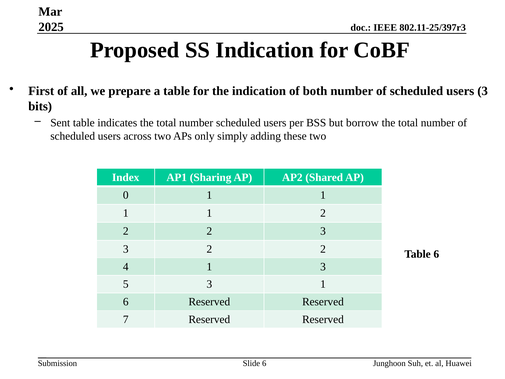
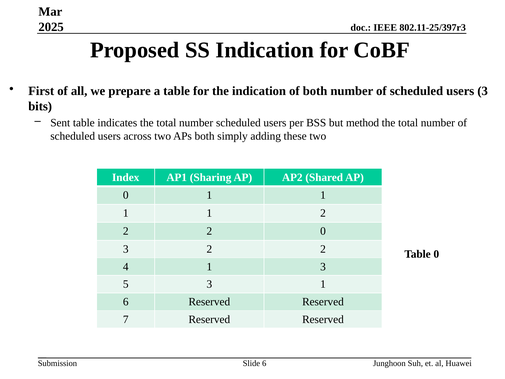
borrow: borrow -> method (363, 123)
APs only: only -> both (205, 136)
2 3: 3 -> 0 (323, 231)
Table 6: 6 -> 0 (436, 254)
